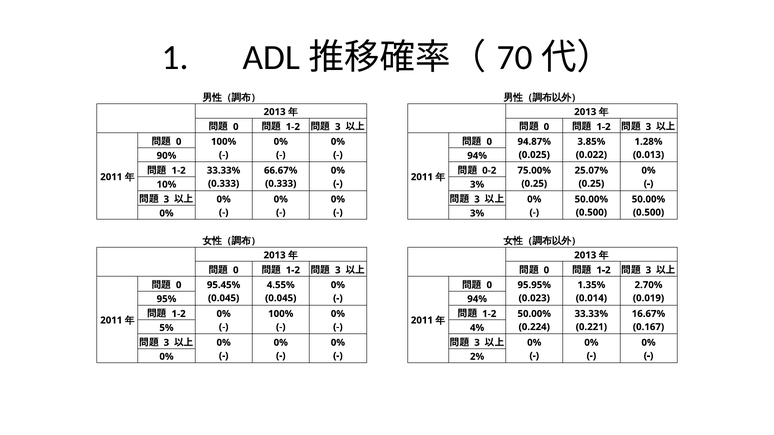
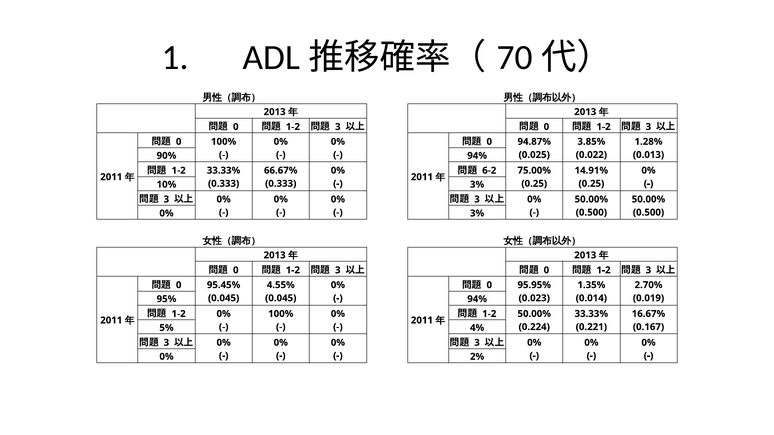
0-2: 0-2 -> 6-2 (489, 171)
25.07%: 25.07% -> 14.91% (591, 171)
